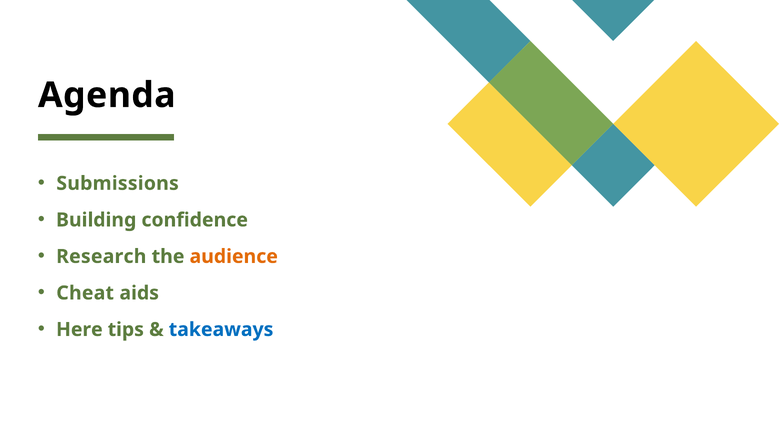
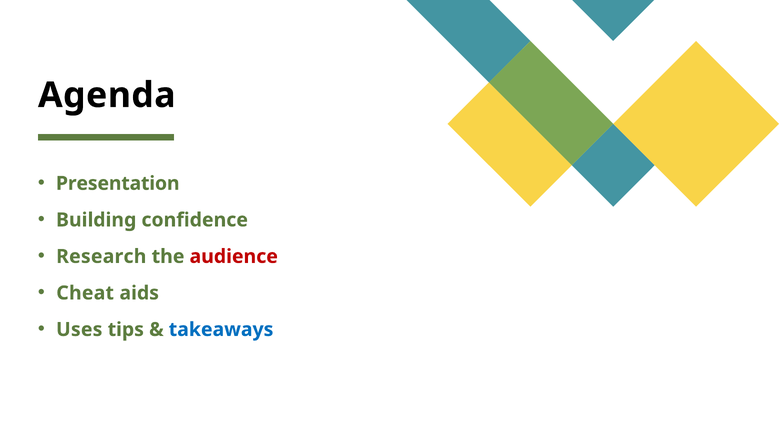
Submissions: Submissions -> Presentation (118, 183)
audience colour: orange -> red (234, 257)
Here: Here -> Uses (79, 330)
